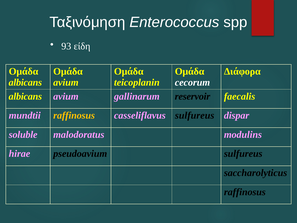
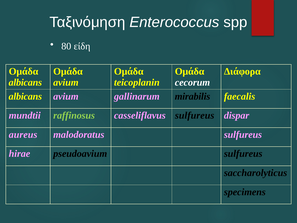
93: 93 -> 80 (66, 46)
reservoir: reservoir -> mirabilis (192, 96)
raffinosus colour: yellow -> light green (74, 115)
soluble: soluble -> aureus (23, 134)
malodoratus modulins: modulins -> sulfureus (243, 134)
raffinosus: raffinosus -> specimens (245, 192)
